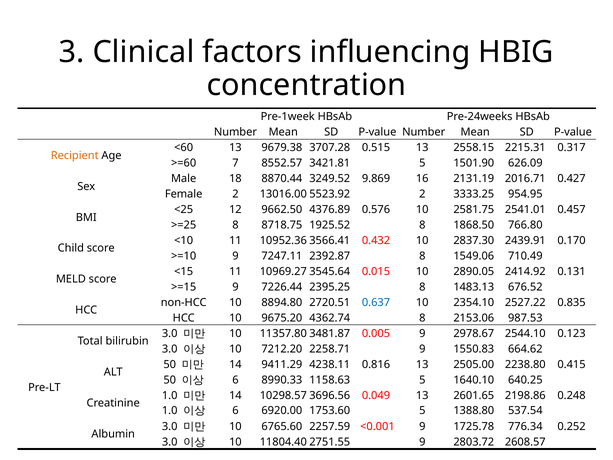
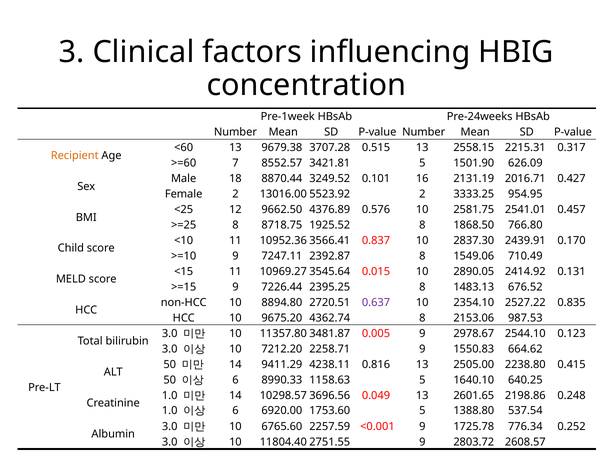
9.869: 9.869 -> 0.101 (376, 179)
0.432: 0.432 -> 0.837 (376, 240)
0.637 colour: blue -> purple (376, 302)
